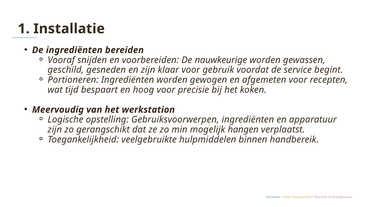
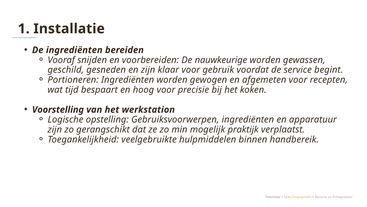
Meervoudig: Meervoudig -> Voorstelling (58, 109)
hangen: hangen -> praktijk (243, 129)
